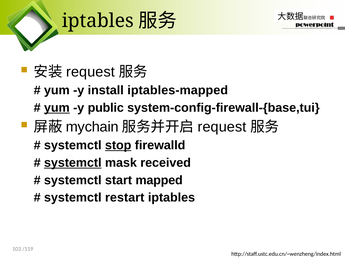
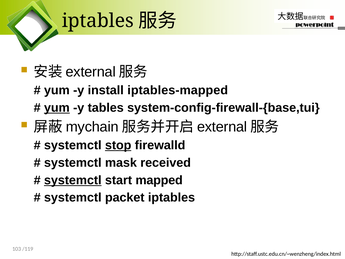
request: request -> external (91, 72)
public: public -> tables (106, 108)
request: request -> external (222, 127)
systemctl underline: present -> none (73, 163)
systemctl underline: none -> present (73, 180)
restart: restart -> packet (125, 197)
